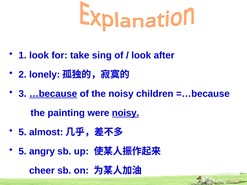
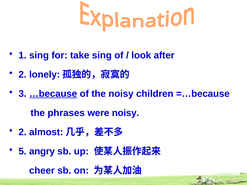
1 look: look -> sing (39, 56)
painting: painting -> phrases (66, 113)
noisy underline: present -> none (126, 113)
5: 5 -> 2 (23, 132)
